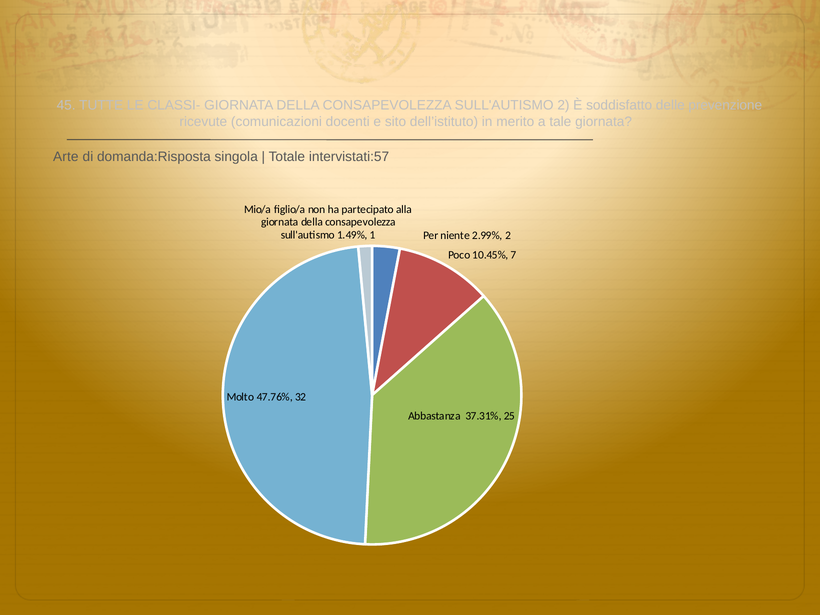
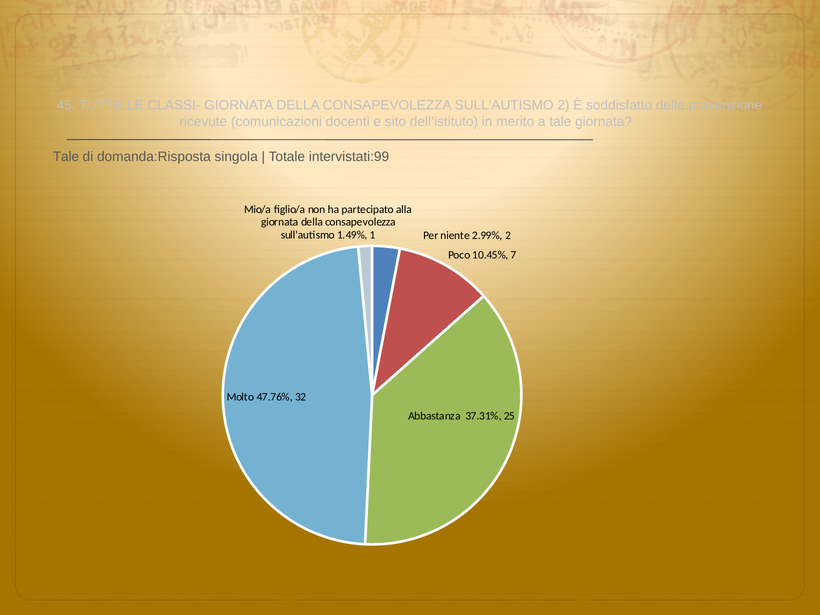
Arte: Arte -> Tale (66, 157)
intervistati:57: intervistati:57 -> intervistati:99 (349, 157)
